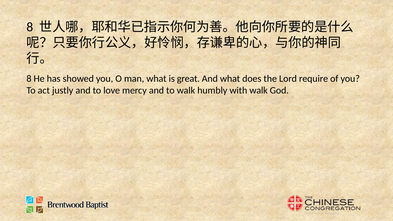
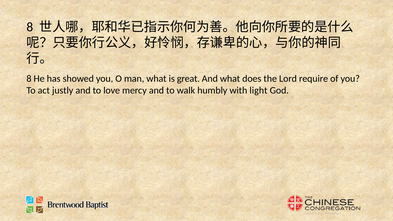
with walk: walk -> light (258, 90)
